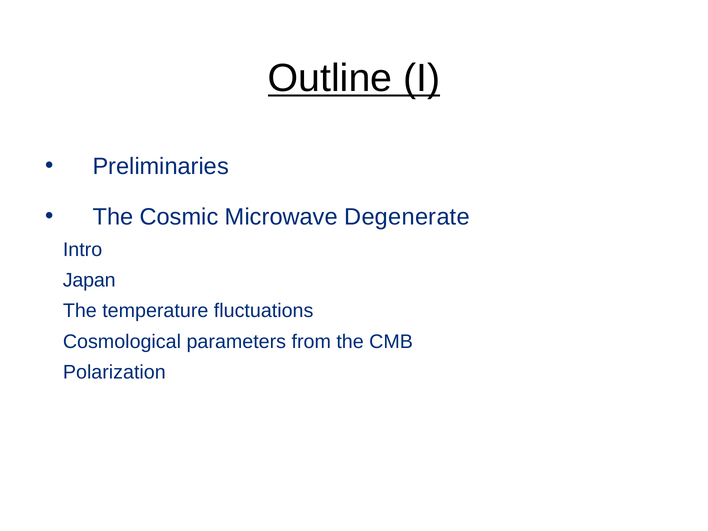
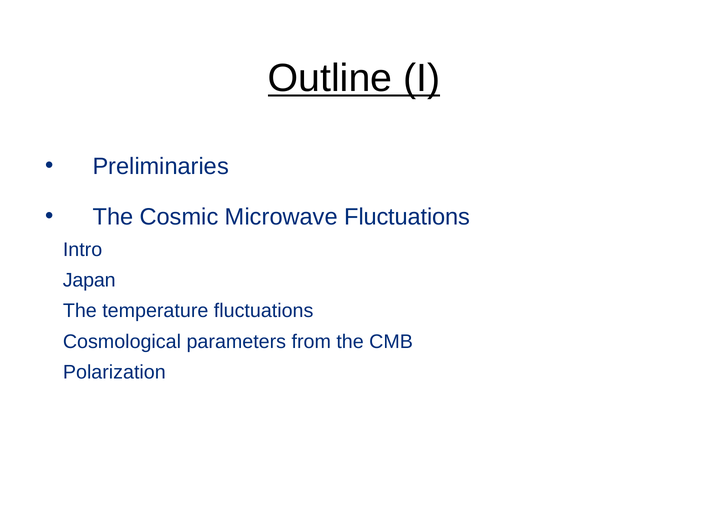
Microwave Degenerate: Degenerate -> Fluctuations (407, 217)
